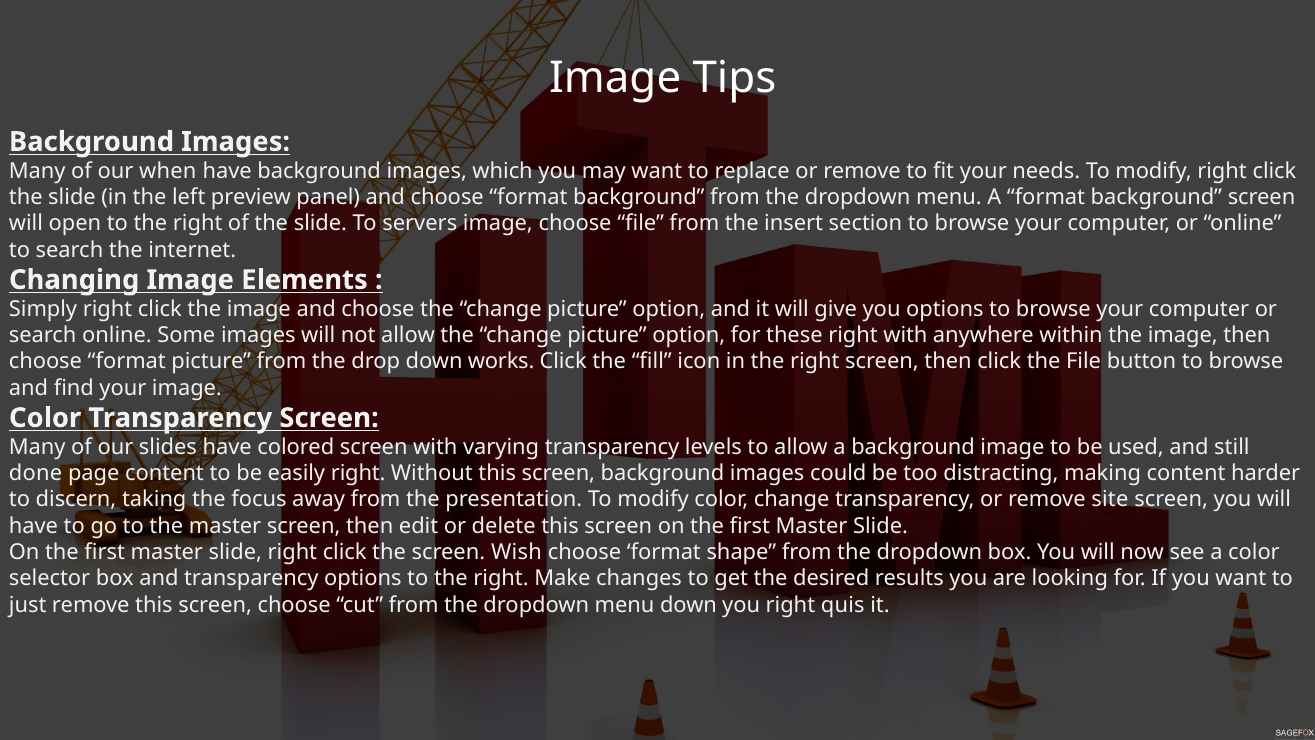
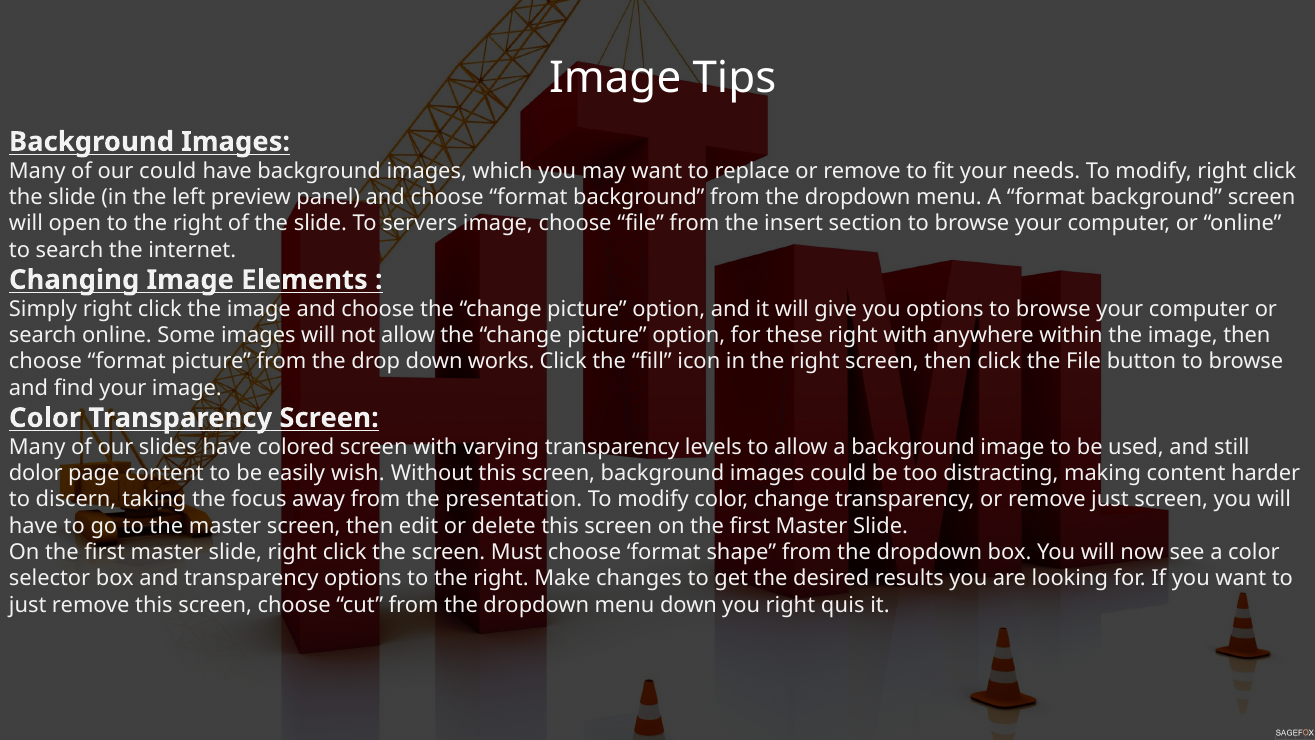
our when: when -> could (168, 171)
done: done -> dolor (36, 473)
easily right: right -> wish (358, 473)
remove site: site -> just (1110, 500)
Wish: Wish -> Must (517, 552)
